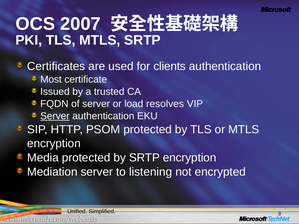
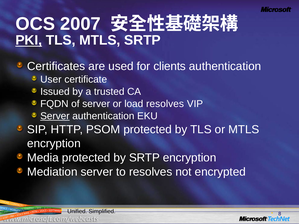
PKI underline: none -> present (29, 40)
Most: Most -> User (51, 79)
to listening: listening -> resolves (151, 172)
